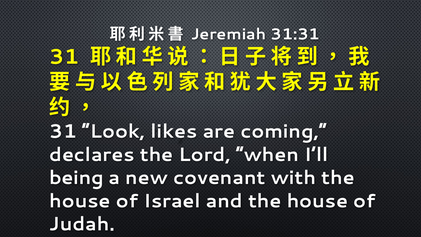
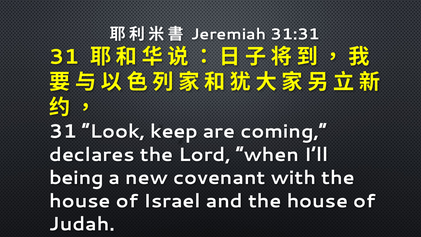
likes: likes -> keep (174, 131)
